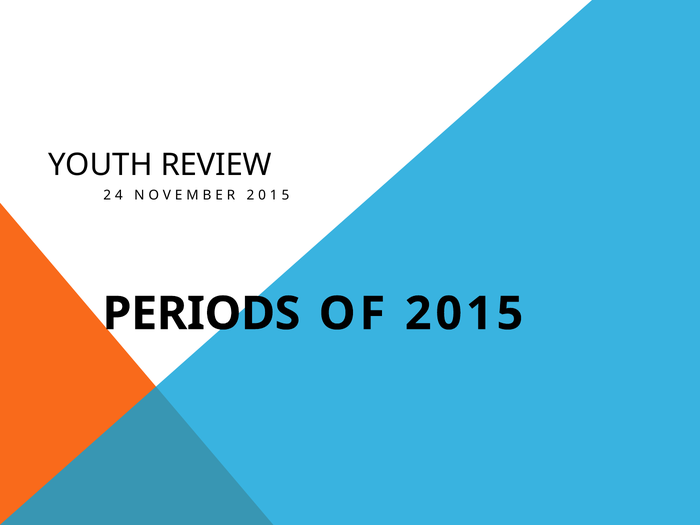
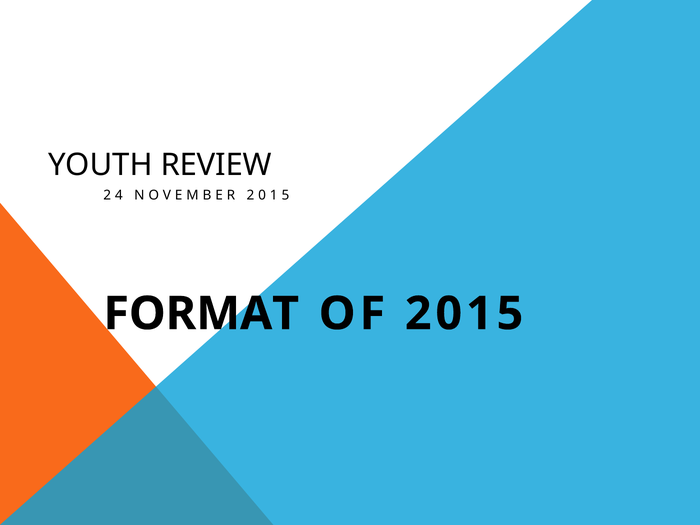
PERIODS: PERIODS -> FORMAT (201, 314)
